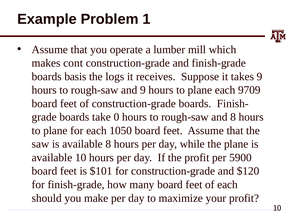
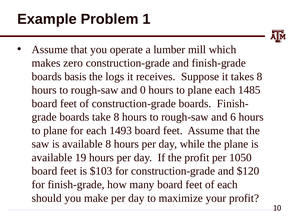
cont: cont -> zero (73, 63)
takes 9: 9 -> 8 (260, 76)
and 9: 9 -> 0 (143, 90)
9709: 9709 -> 1485 (249, 90)
take 0: 0 -> 8 (116, 117)
and 8: 8 -> 6 (233, 117)
1050: 1050 -> 1493 (121, 130)
available 10: 10 -> 19 (81, 157)
5900: 5900 -> 1050 (240, 157)
$101: $101 -> $103 (101, 171)
